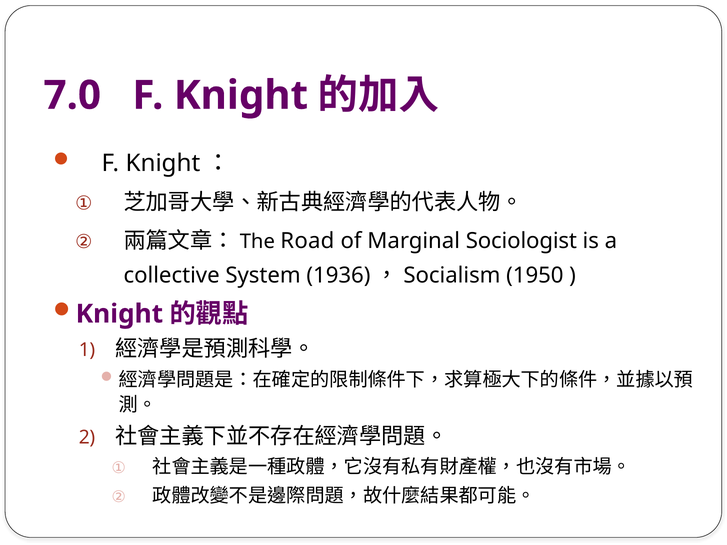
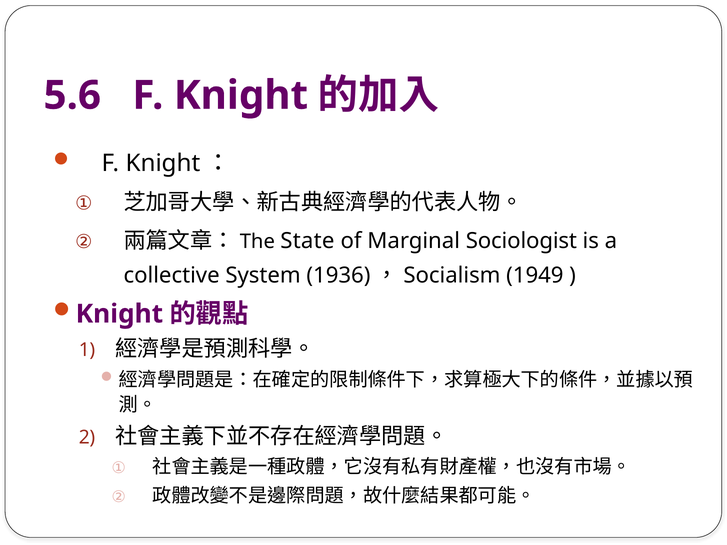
7.0: 7.0 -> 5.6 (72, 95)
Road: Road -> State (307, 241)
1950: 1950 -> 1949 (535, 276)
